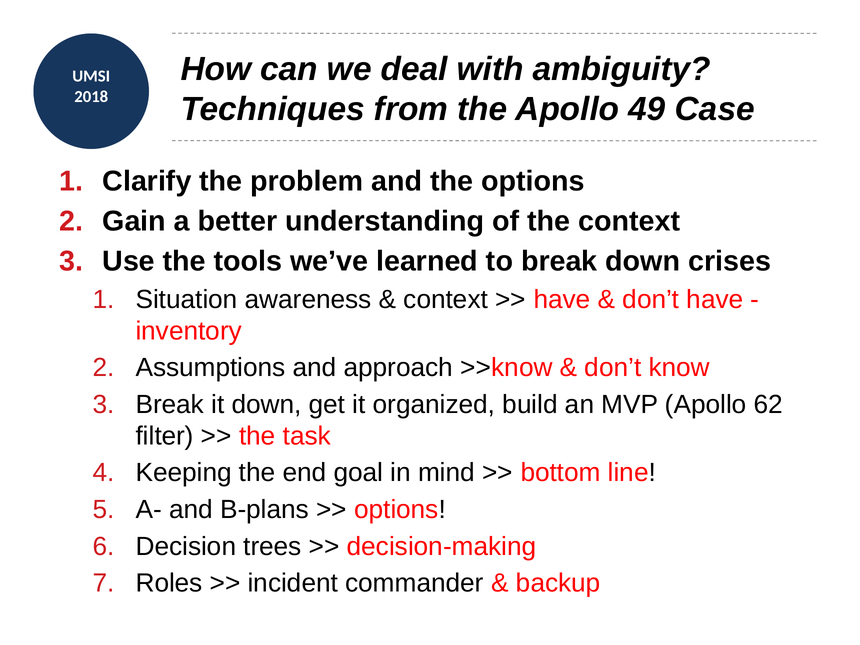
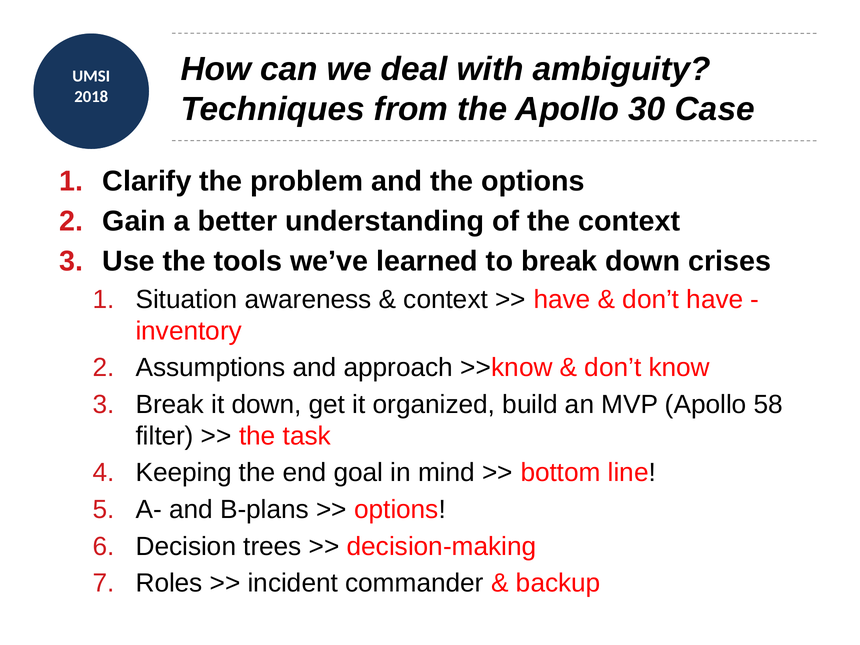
49: 49 -> 30 (647, 109)
62: 62 -> 58 (768, 405)
